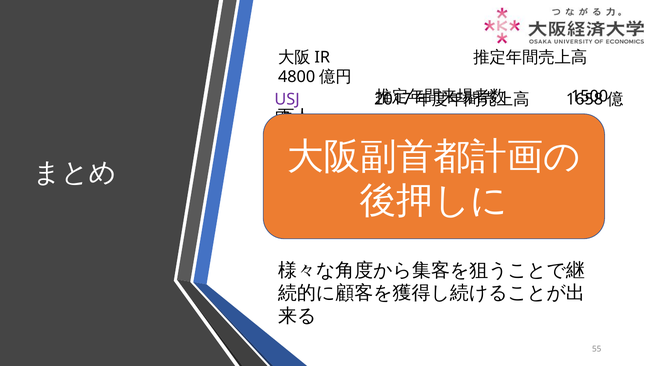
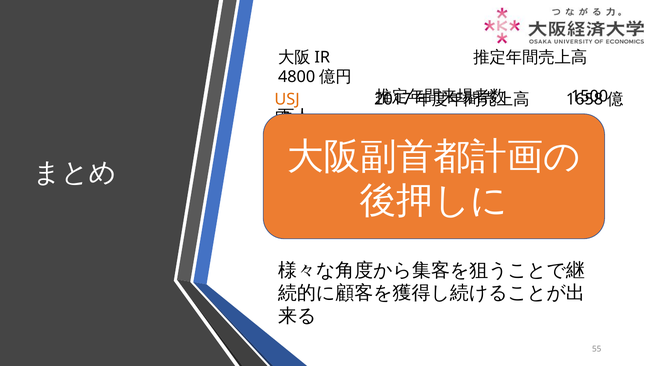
USJ colour: purple -> orange (287, 99)
